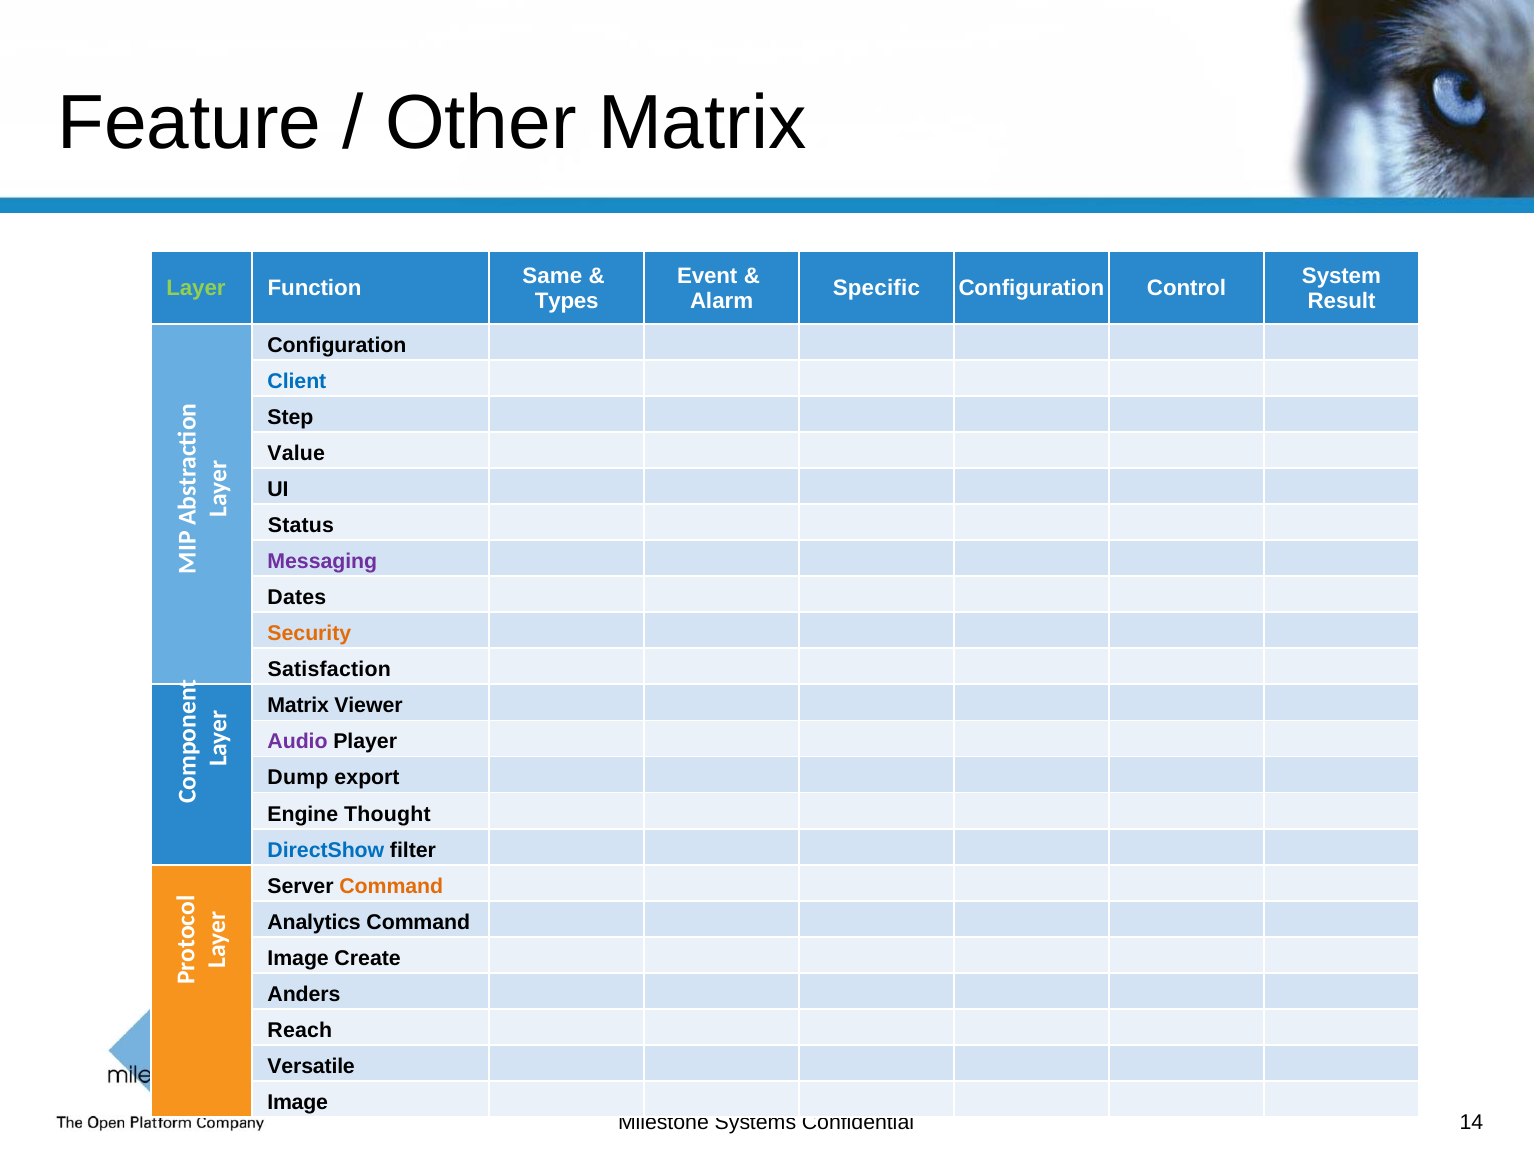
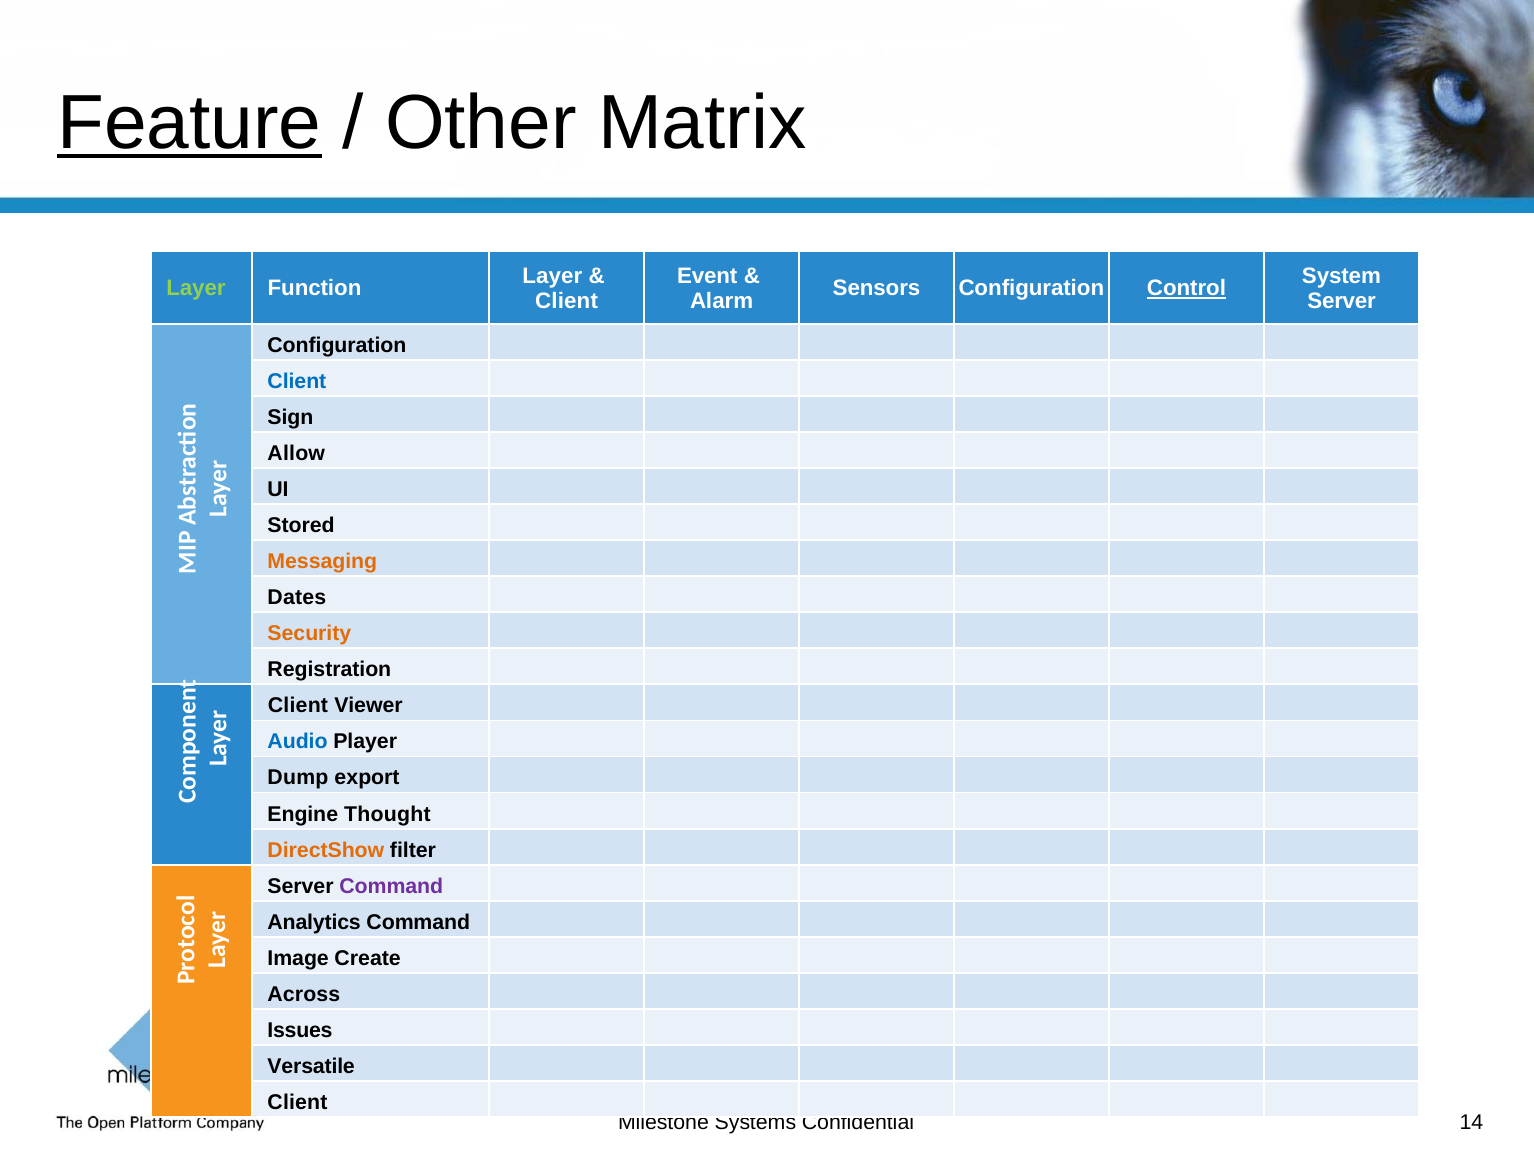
Feature underline: none -> present (189, 123)
Same: Same -> Layer (552, 276)
Specific: Specific -> Sensors (877, 288)
Control underline: none -> present (1186, 288)
Types: Types -> Client (567, 301)
Result: Result -> Server (1342, 301)
Step: Step -> Sign (290, 417)
Value: Value -> Allow (296, 453)
Status: Status -> Stored (301, 525)
Messaging colour: purple -> orange (322, 561)
Satisfaction: Satisfaction -> Registration (329, 669)
Matrix: Matrix -> Client (298, 705)
Audio colour: purple -> blue (298, 742)
DirectShow colour: blue -> orange (326, 850)
Command colour: orange -> purple (391, 886)
Anders: Anders -> Across (304, 994)
Reach: Reach -> Issues (300, 1030)
Image: Image -> Client (297, 1102)
